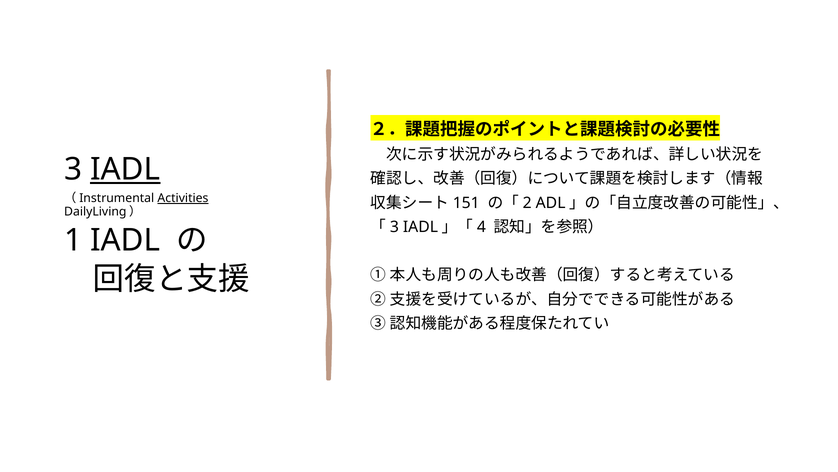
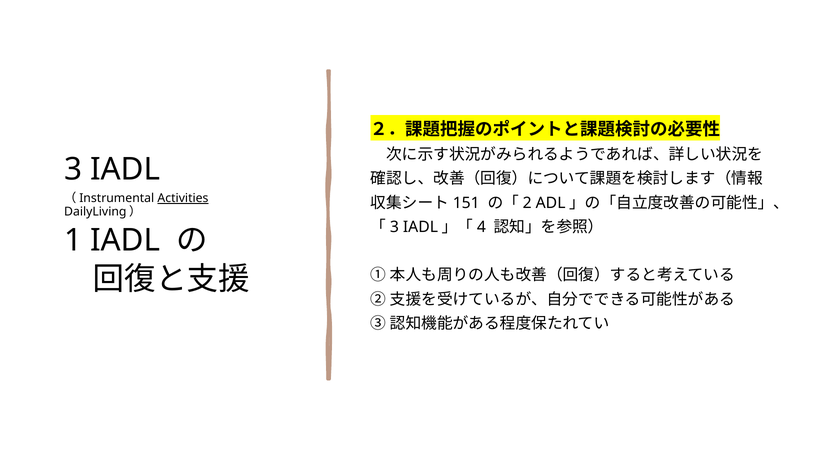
IADL underline: present -> none (125, 169)
